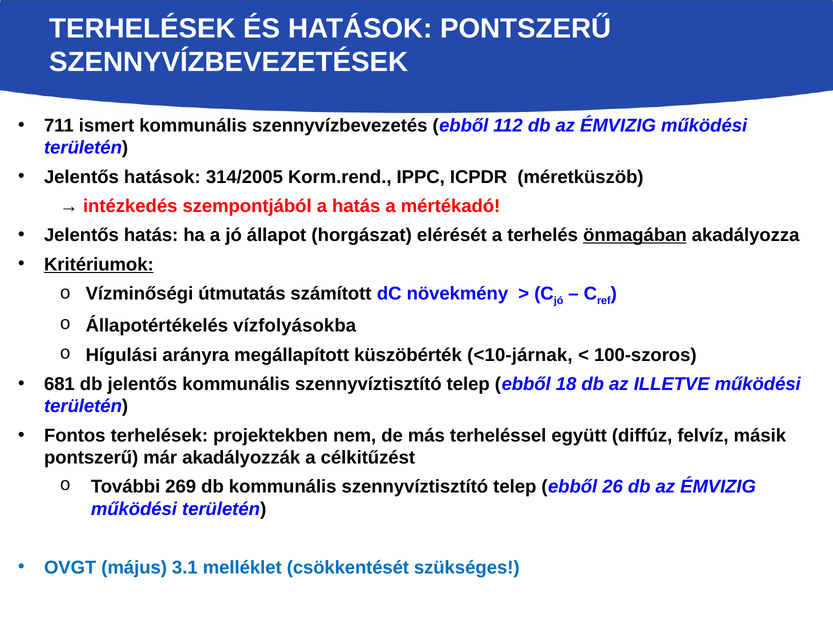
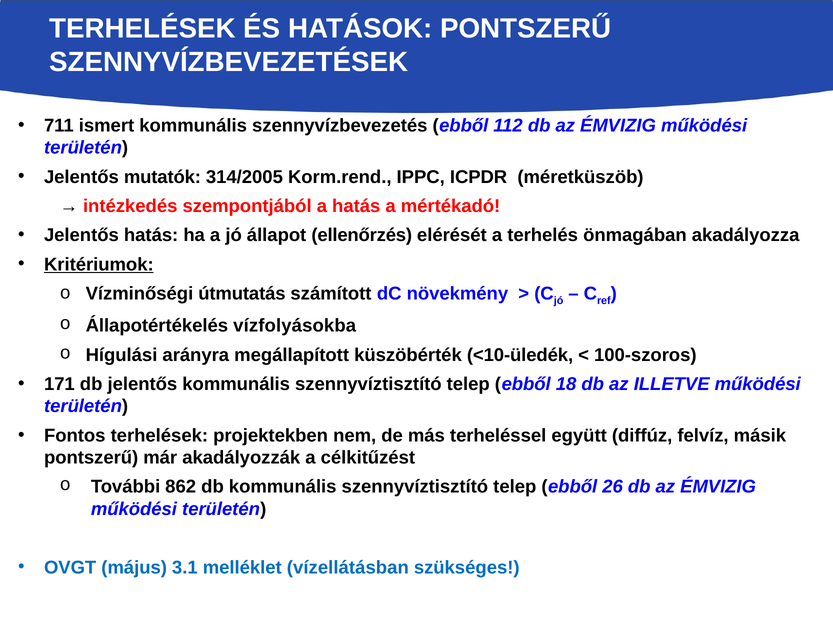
Jelentős hatások: hatások -> mutatók (162, 177)
horgászat: horgászat -> ellenőrzés (362, 235)
önmagában underline: present -> none (635, 235)
<10-járnak: <10-járnak -> <10-üledék (520, 355)
681: 681 -> 171 (59, 384)
269: 269 -> 862 (181, 487)
csökkentését: csökkentését -> vízellátásban (348, 567)
